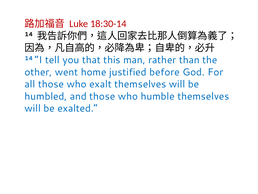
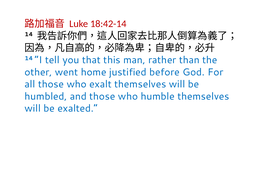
18:30-14: 18:30-14 -> 18:42-14 (108, 24)
